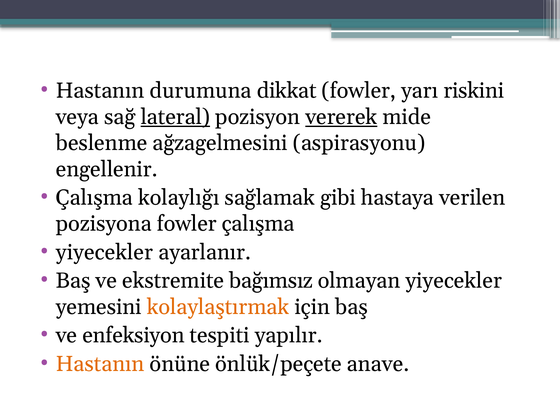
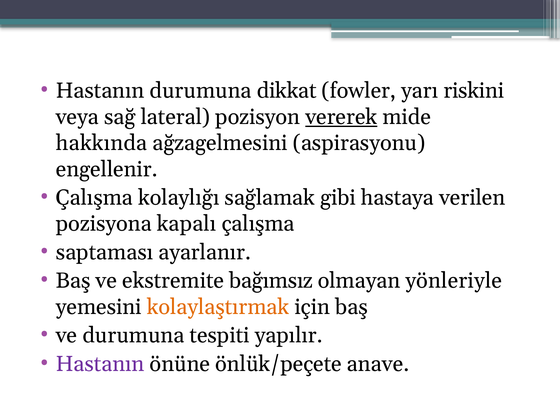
lateral underline: present -> none (175, 117)
beslenme: beslenme -> hakkında (102, 143)
pozisyona fowler: fowler -> kapalı (187, 224)
yiyecekler: yiyecekler -> saptaması (105, 252)
olmayan yiyecekler: yiyecekler -> yönleriyle (454, 281)
ve enfeksiyon: enfeksiyon -> durumuna (133, 335)
Hastanın colour: orange -> purple (100, 364)
